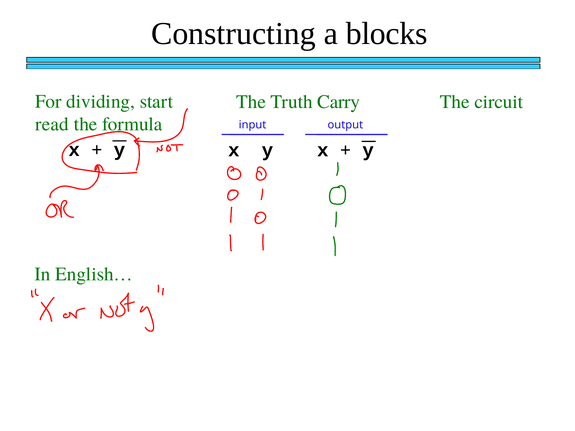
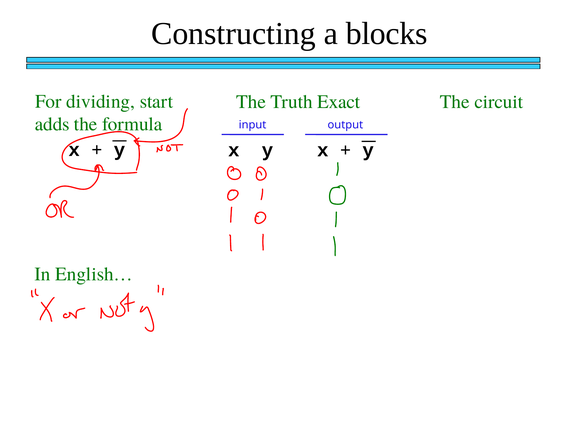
Carry: Carry -> Exact (339, 102)
read: read -> adds (52, 124)
